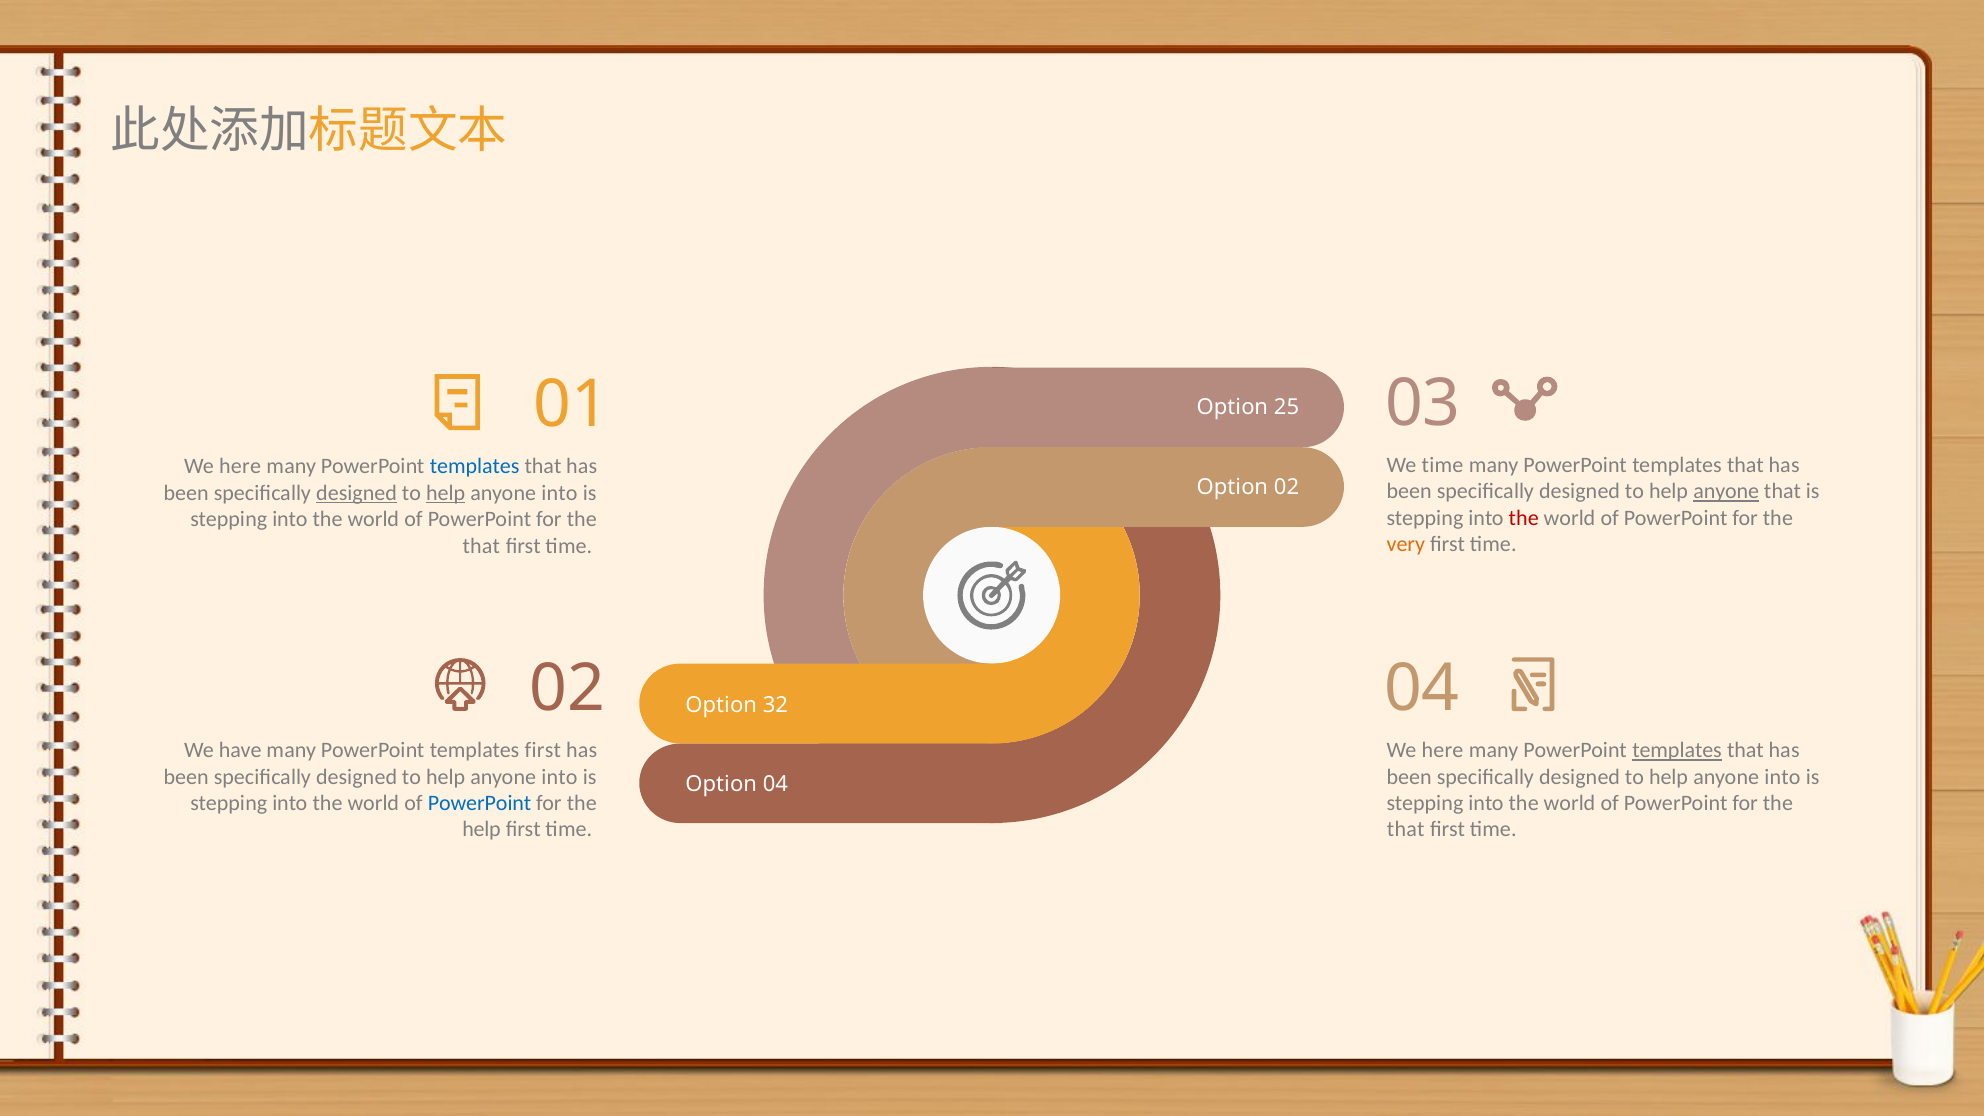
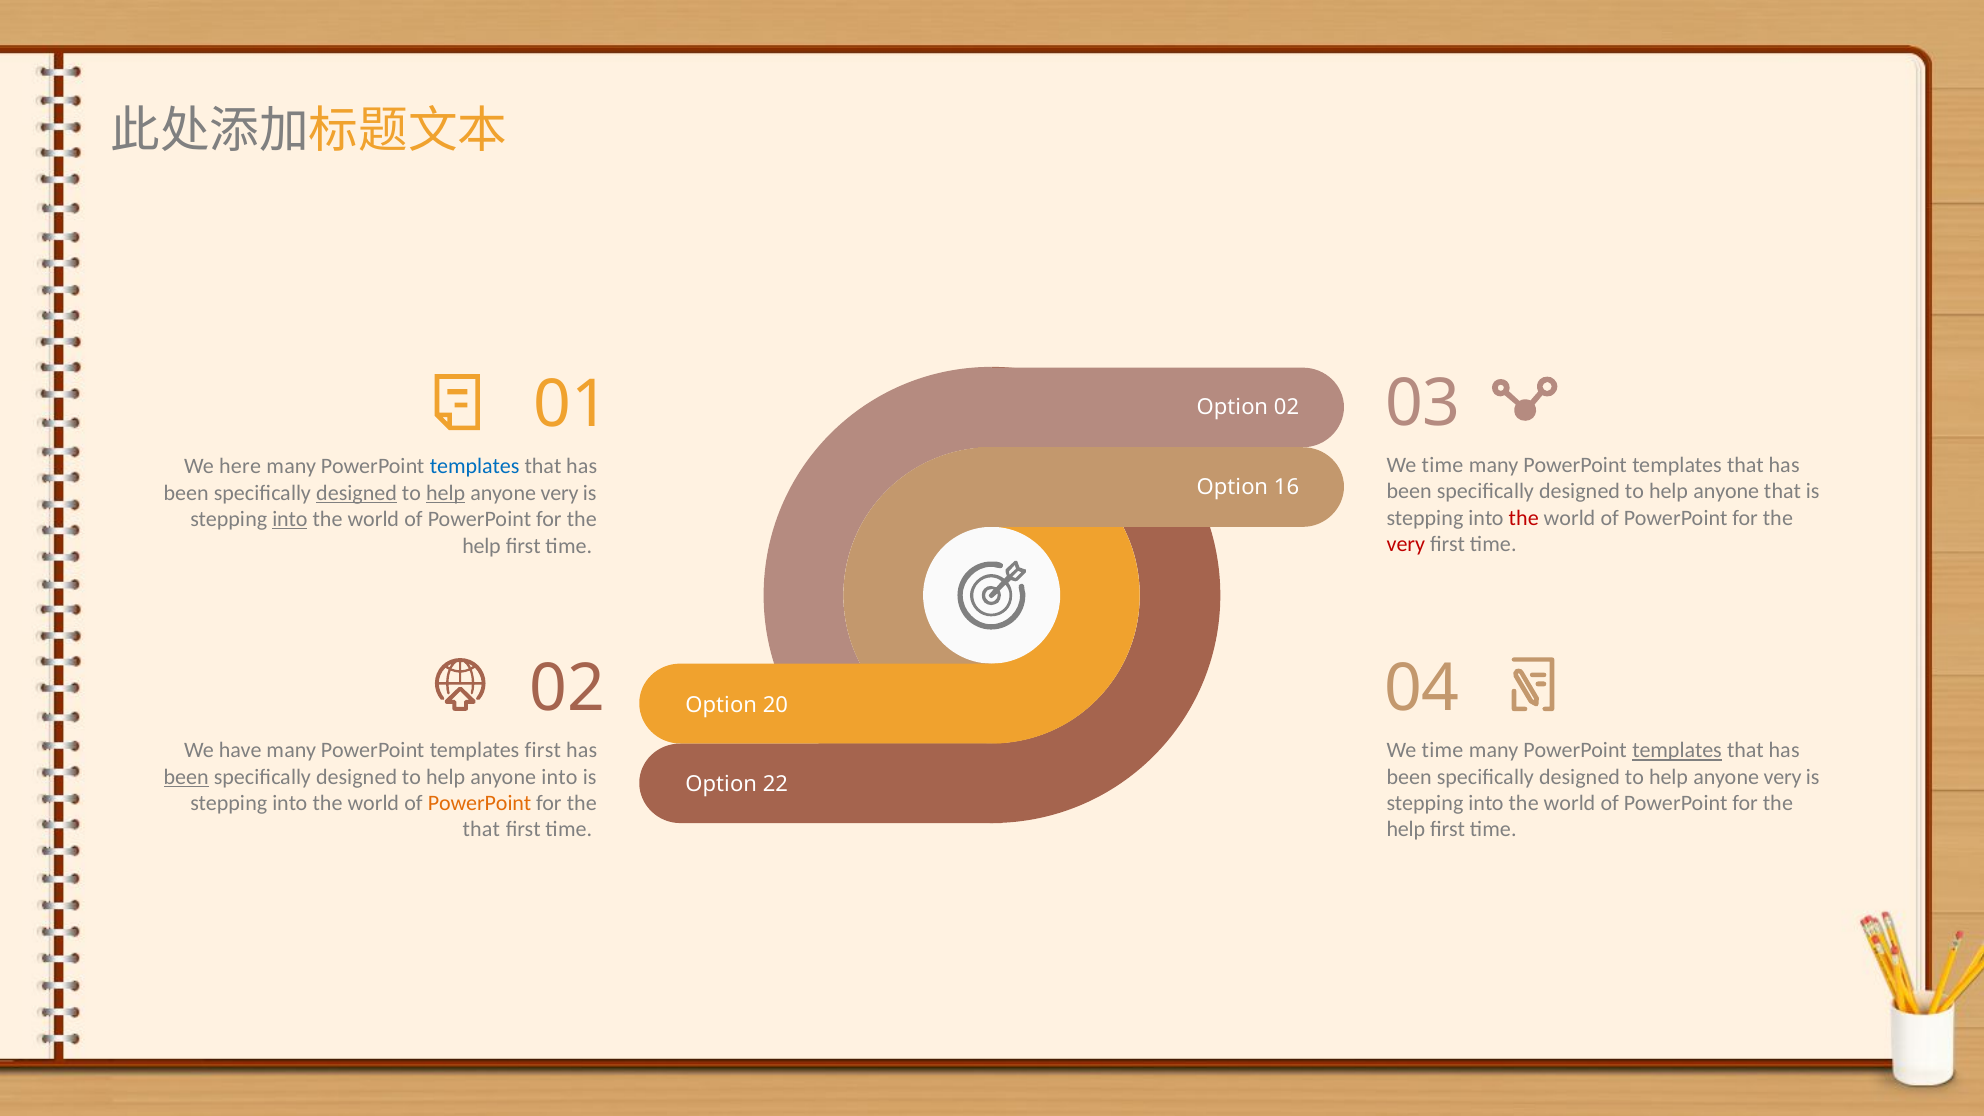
Option 25: 25 -> 02 (1287, 407)
Option 02: 02 -> 16 (1287, 487)
anyone underline: present -> none (1726, 492)
into: into -> very (560, 493)
into underline: none -> present (290, 519)
very colour: orange -> red (1406, 544)
that: that -> help (482, 546)
32: 32 -> 20 (775, 705)
here: here -> time (1443, 750)
been underline: none -> present (186, 777)
into: into -> very (1783, 777)
Option 04: 04 -> 22 (775, 785)
PowerPoint colour: blue -> orange (480, 803)
help: help -> that (481, 830)
that: that -> help (1406, 830)
